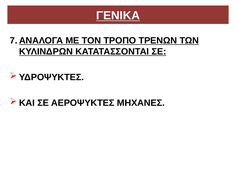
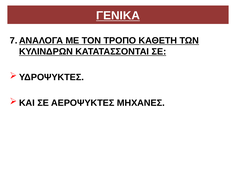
ΤΡΕΝΩΝ: ΤΡΕΝΩΝ -> ΚΑΘΕΤΗ (158, 41)
